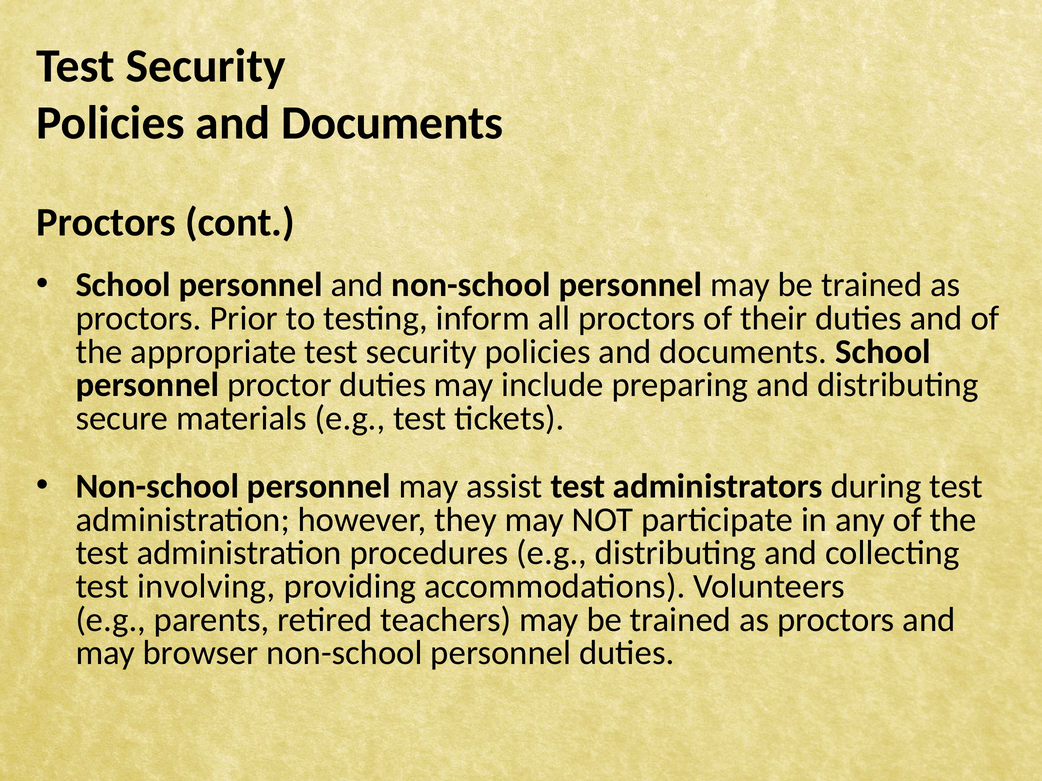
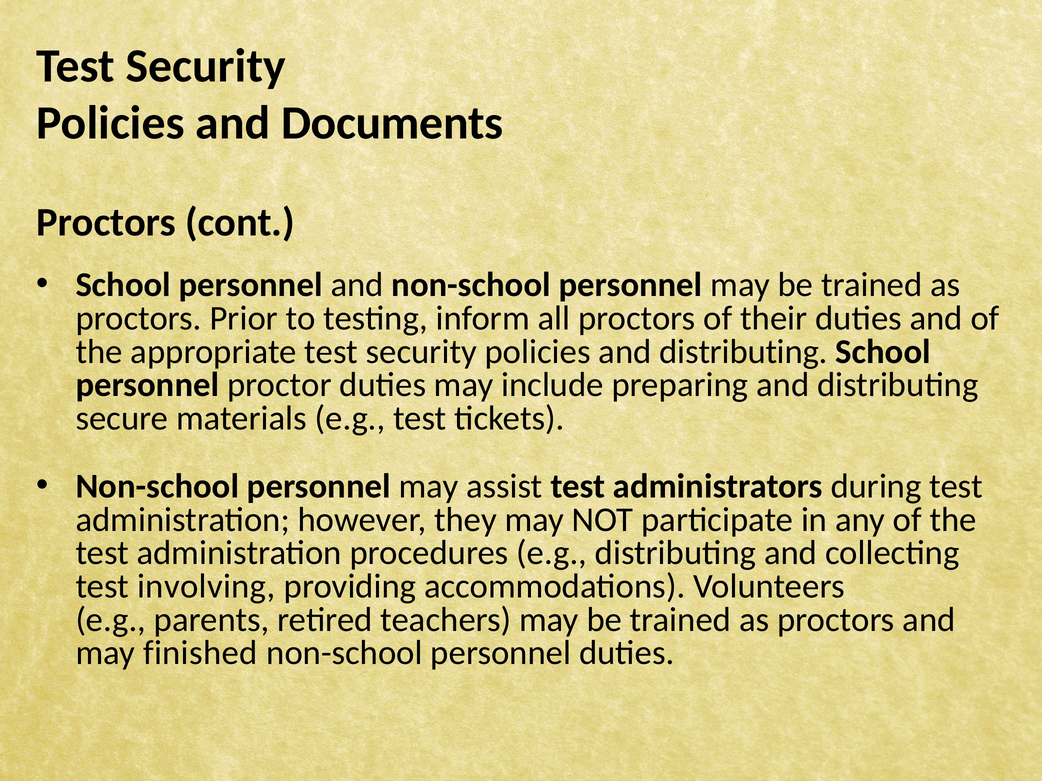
documents: documents -> distributing (743, 352)
browser: browser -> finished (200, 653)
